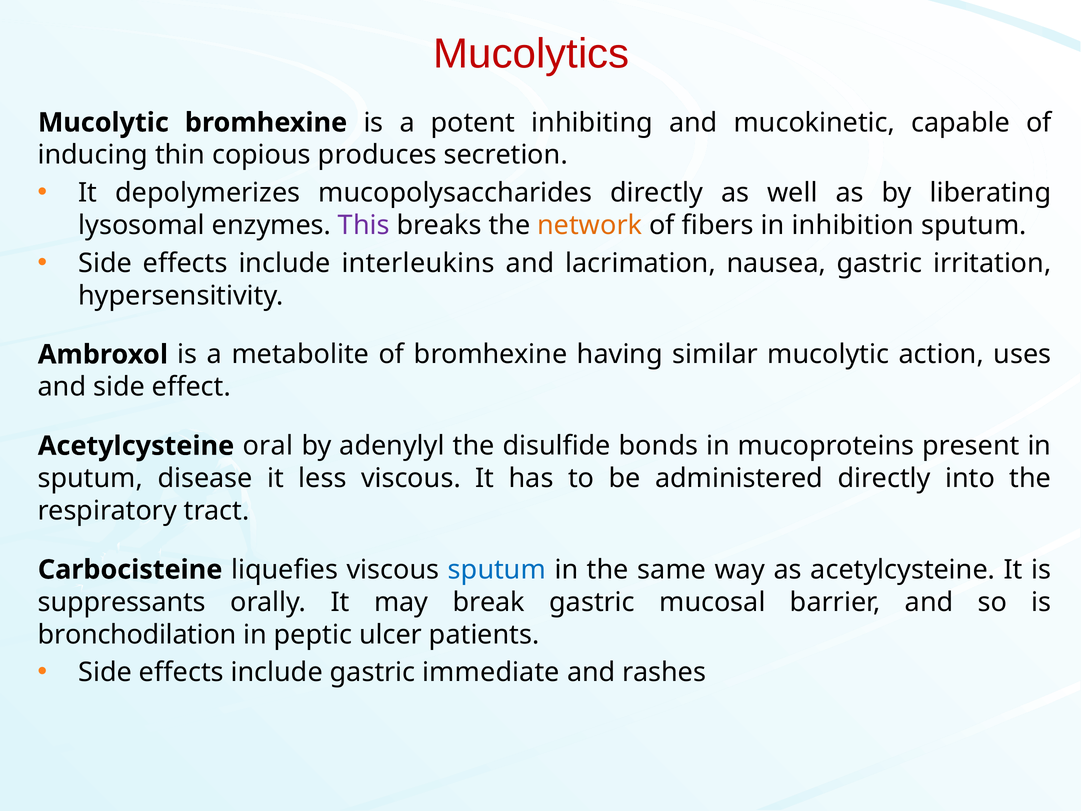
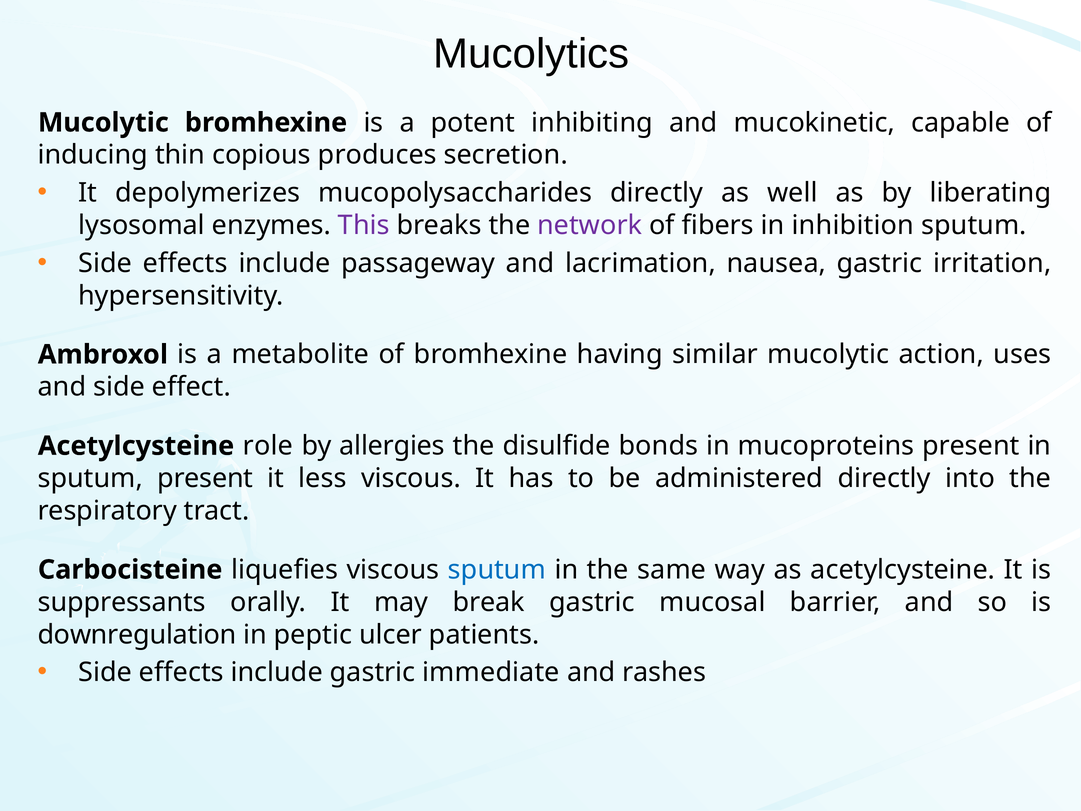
Mucolytics colour: red -> black (531, 54)
network colour: orange -> purple (590, 225)
interleukins: interleukins -> passageway (418, 263)
oral: oral -> role (268, 446)
adenylyl: adenylyl -> allergies (392, 446)
sputum disease: disease -> present (205, 478)
bronchodilation: bronchodilation -> downregulation (137, 634)
